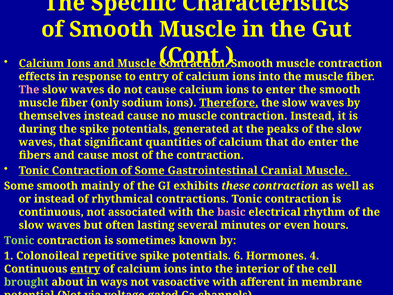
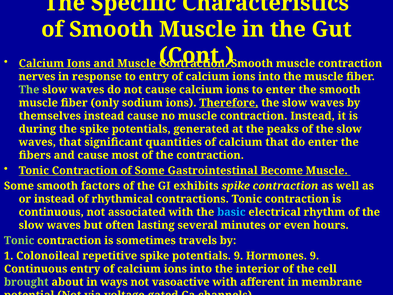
effects: effects -> nerves (37, 76)
The colour: pink -> light green (29, 90)
Cranial: Cranial -> Become (282, 170)
mainly: mainly -> factors (100, 186)
exhibits these: these -> spike (236, 186)
basic colour: pink -> light blue (231, 212)
known: known -> travels (198, 240)
potentials 6: 6 -> 9 (238, 256)
Hormones 4: 4 -> 9 (314, 256)
entry underline: present -> none (85, 269)
